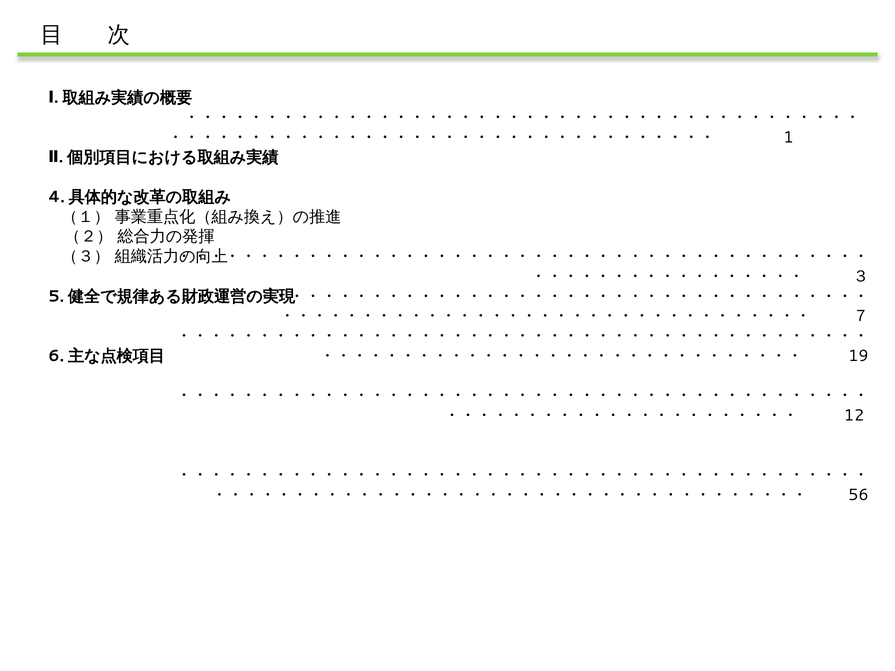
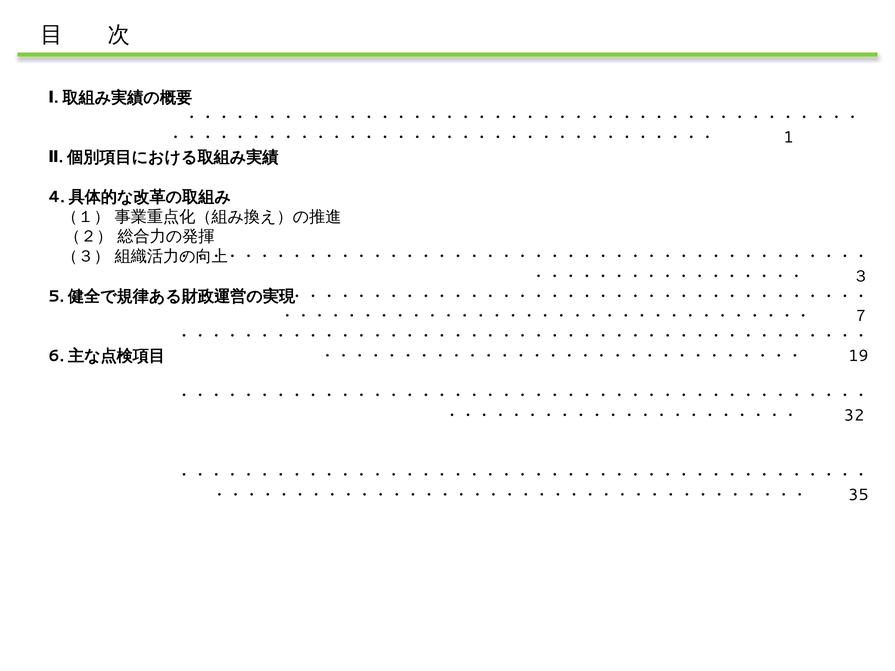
12: 12 -> 32 (854, 416)
56: 56 -> 35 (858, 495)
